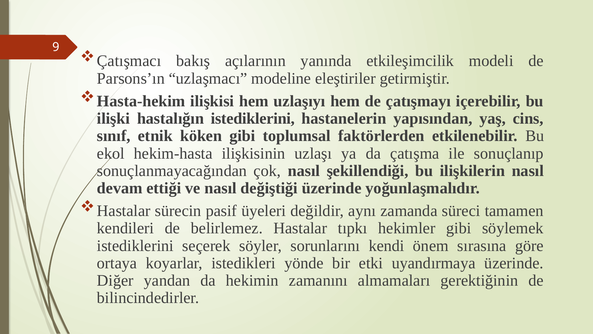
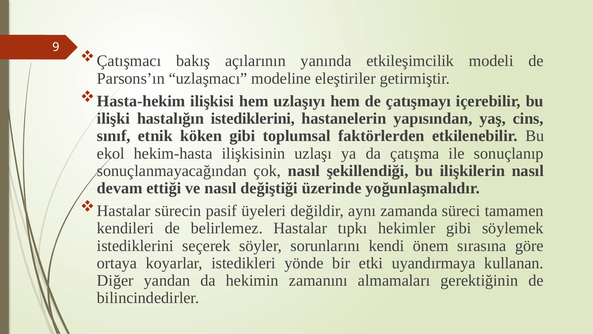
uyandırmaya üzerinde: üzerinde -> kullanan (514, 263)
